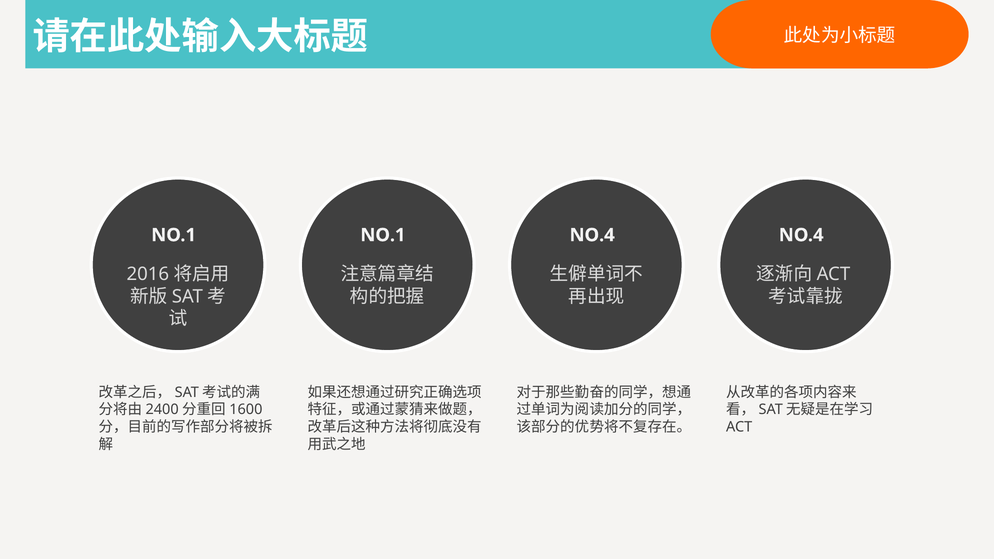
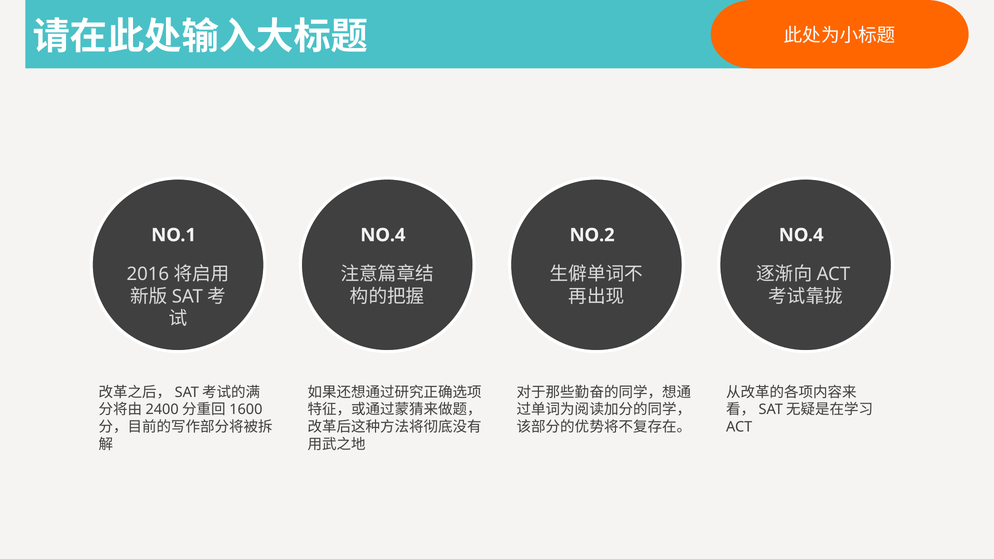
NO.1: NO.1 -> NO.4 (383, 235)
NO.4: NO.4 -> NO.2 (592, 235)
